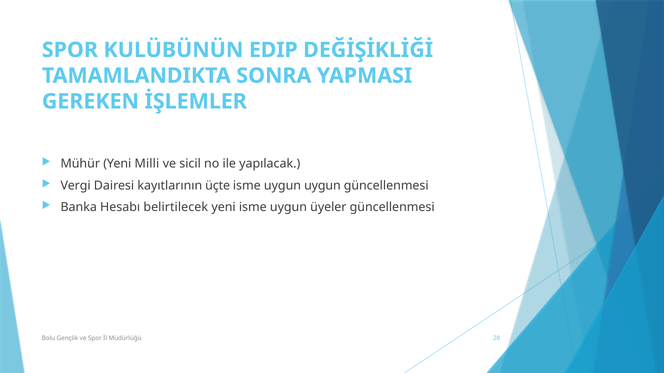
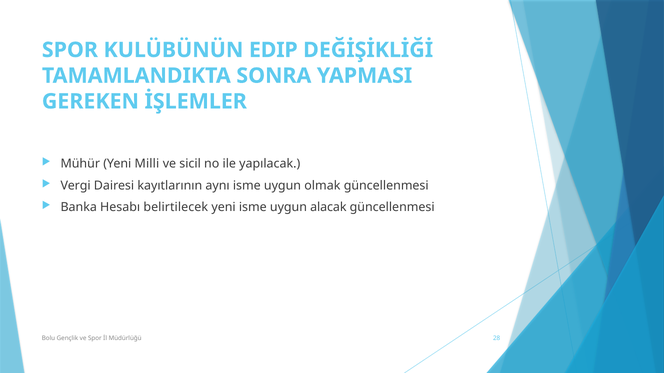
üçte: üçte -> aynı (218, 186)
uygun uygun: uygun -> olmak (322, 186)
üyeler: üyeler -> alacak (328, 208)
